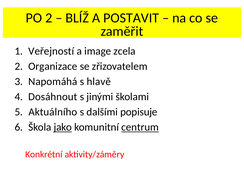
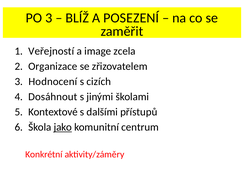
PO 2: 2 -> 3 (49, 18)
POSTAVIT: POSTAVIT -> POSEZENÍ (131, 18)
Napomáhá: Napomáhá -> Hodnocení (53, 82)
hlavě: hlavě -> cizích (99, 82)
Aktuálního: Aktuálního -> Kontextové (53, 112)
popisuje: popisuje -> přístupů (139, 112)
centrum underline: present -> none (140, 127)
